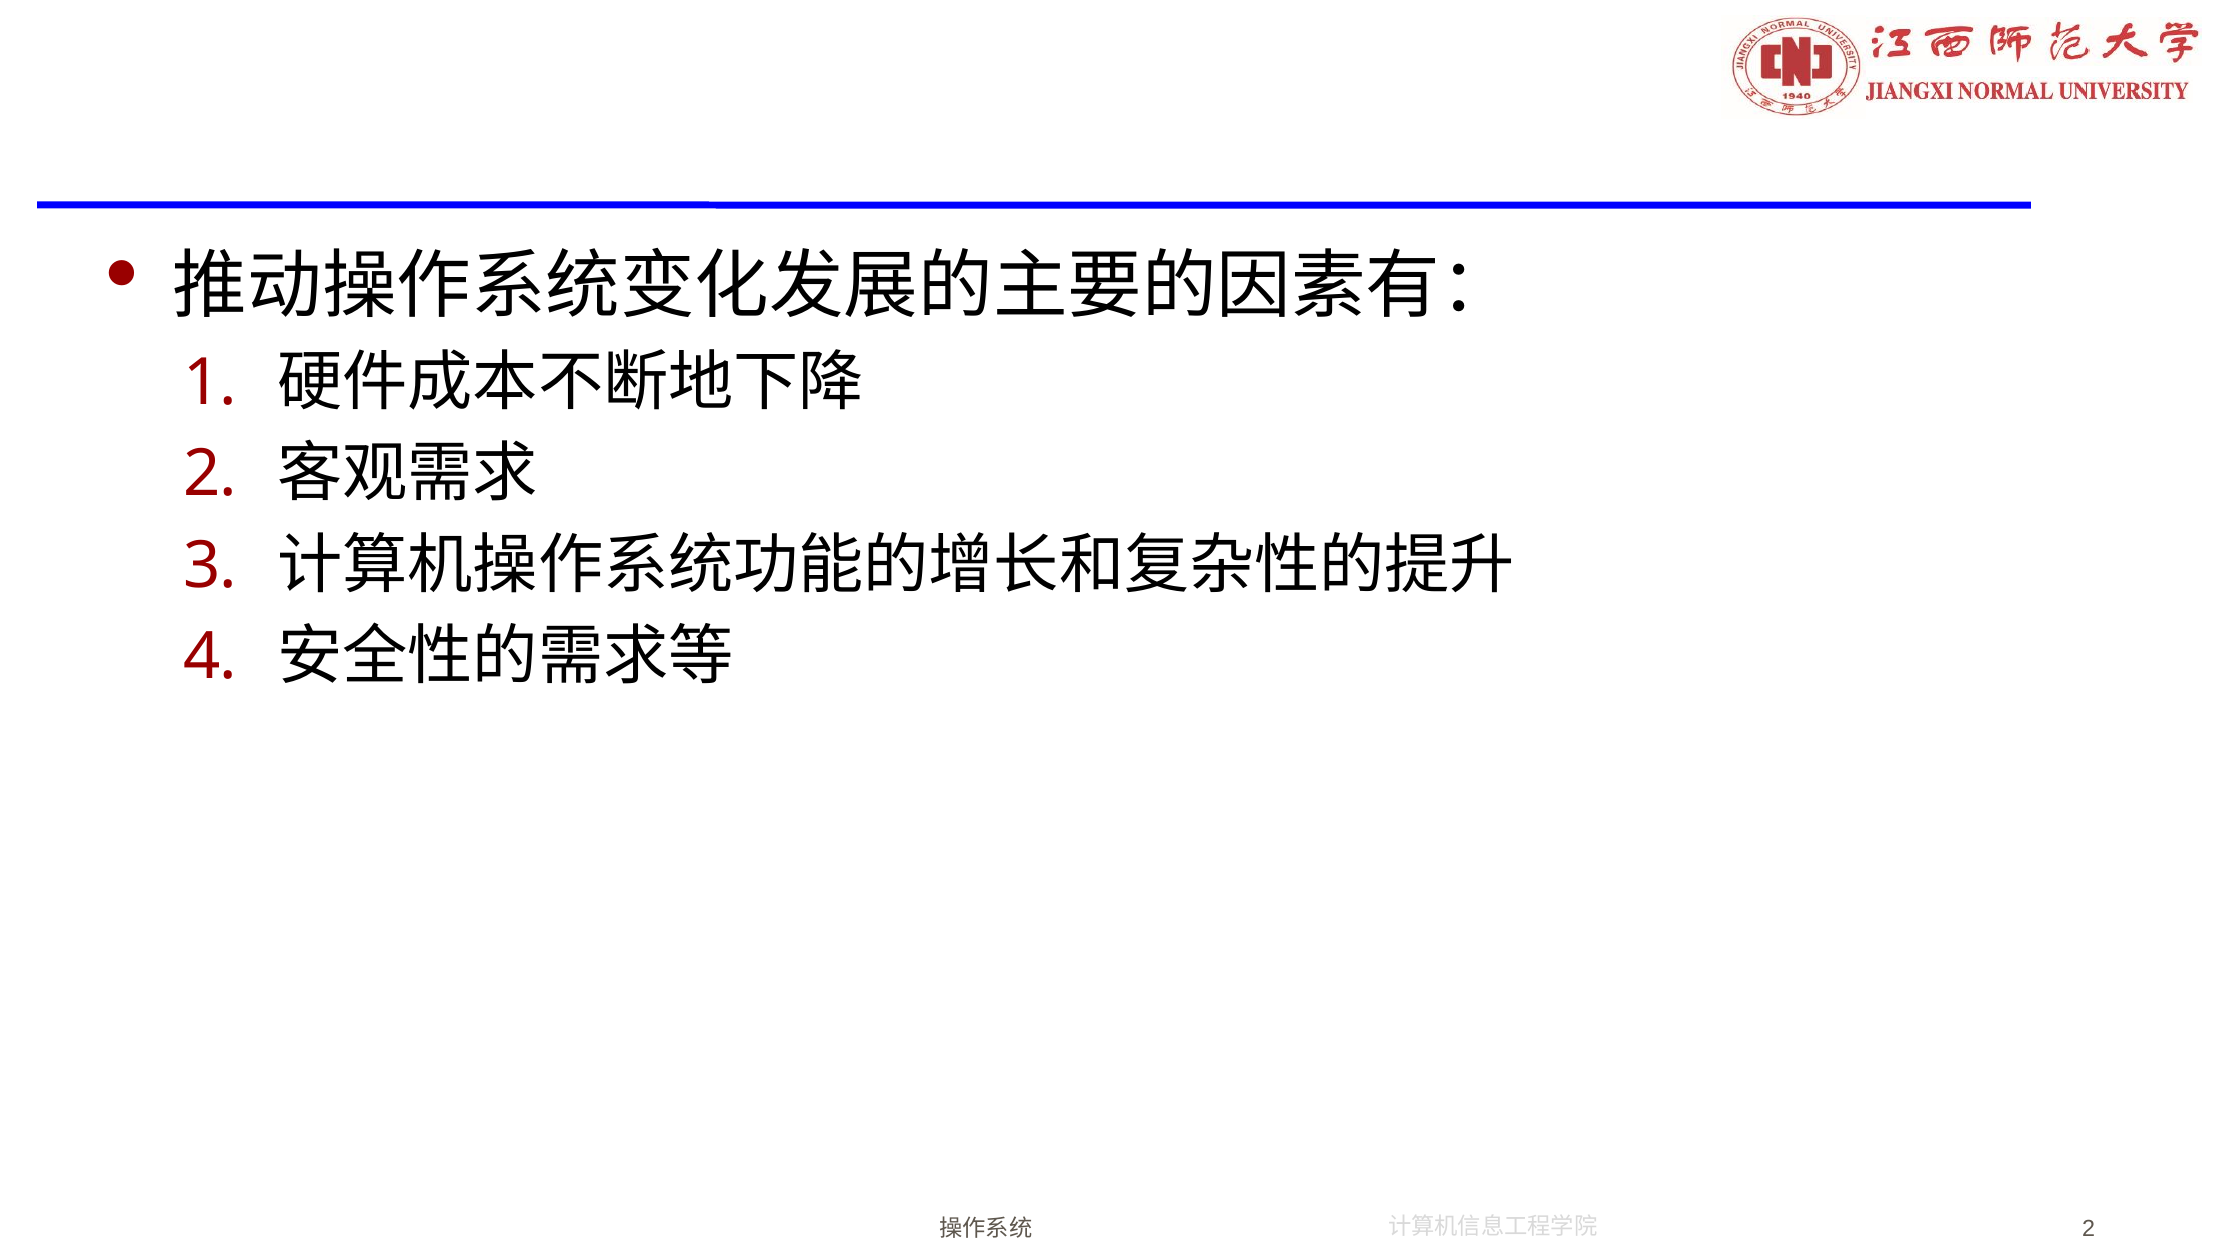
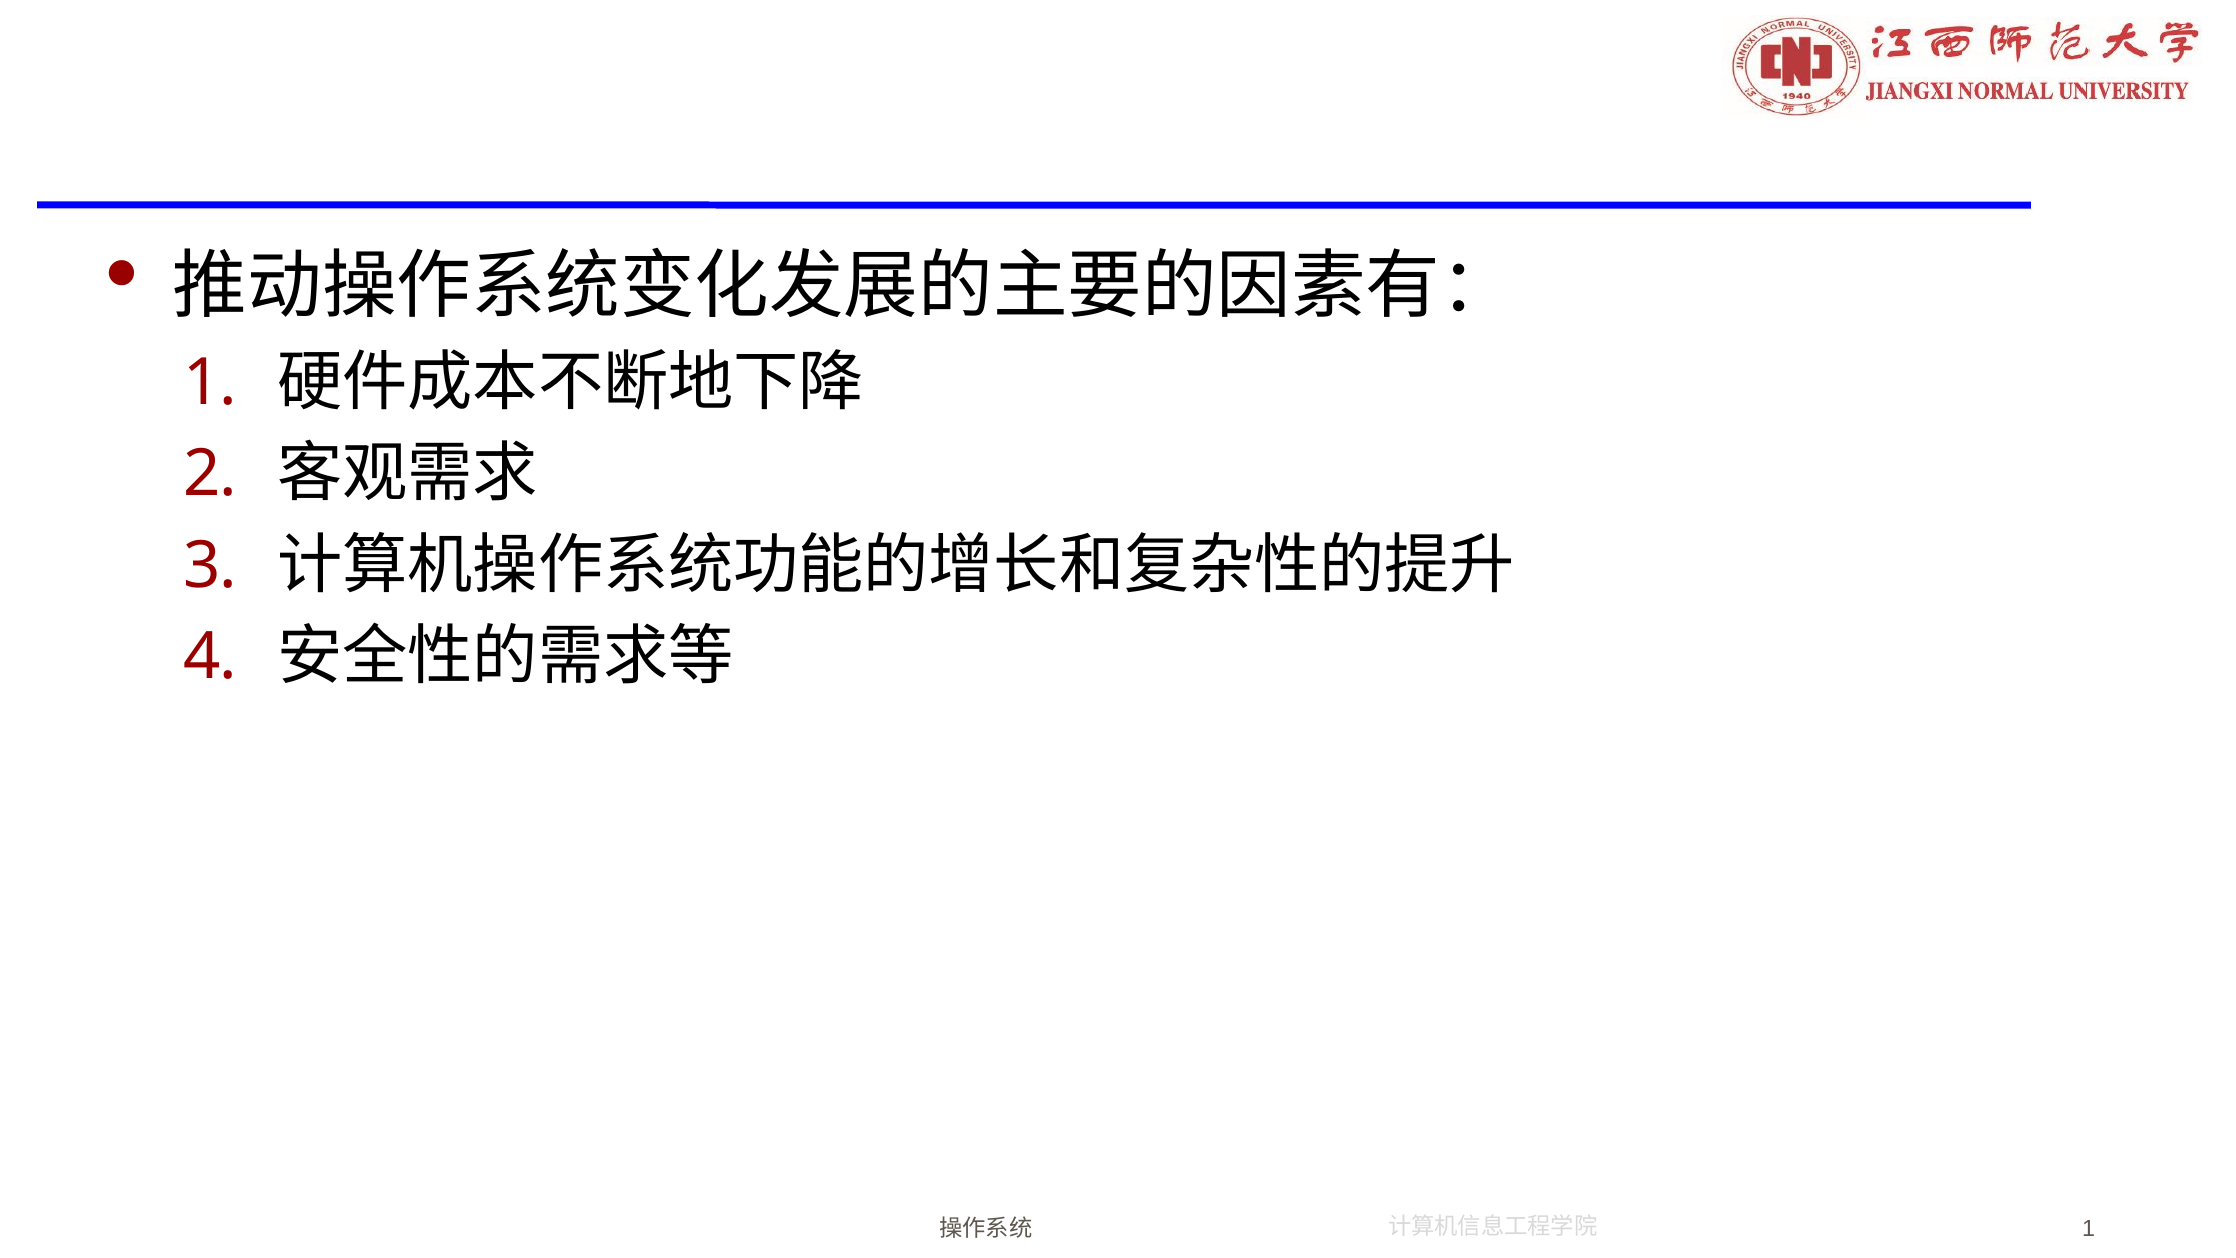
2: 2 -> 1 (2089, 1229)
